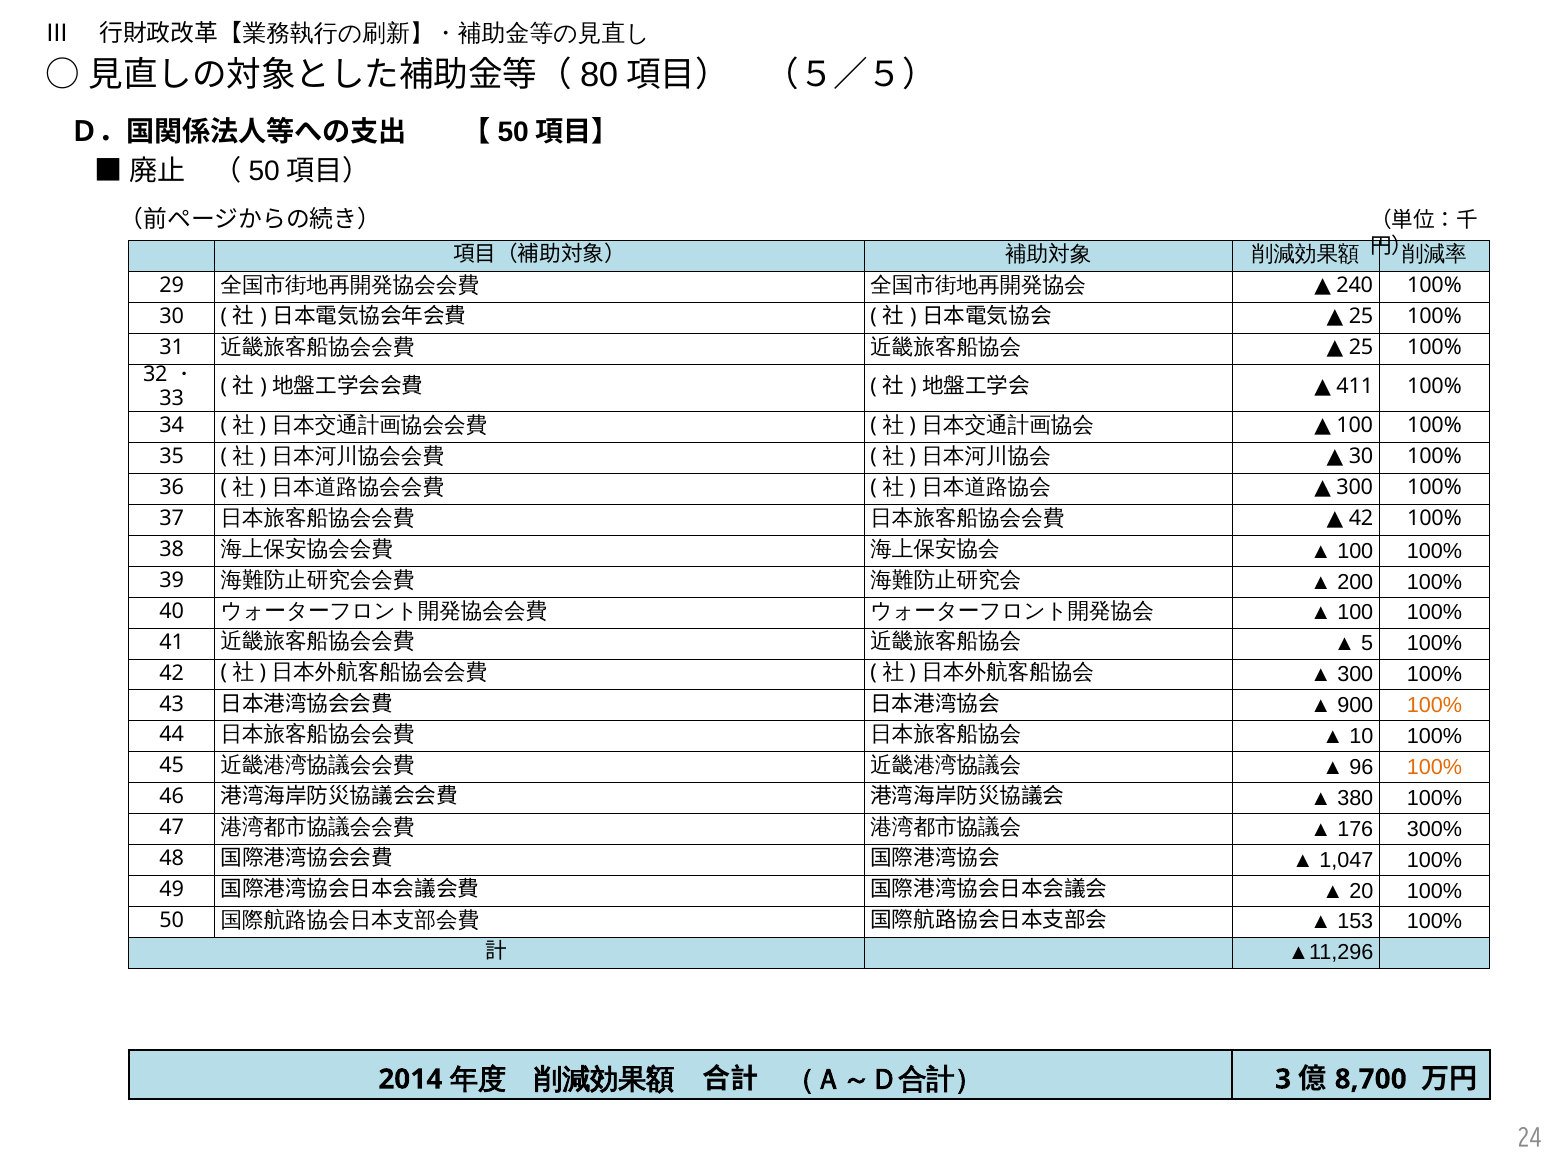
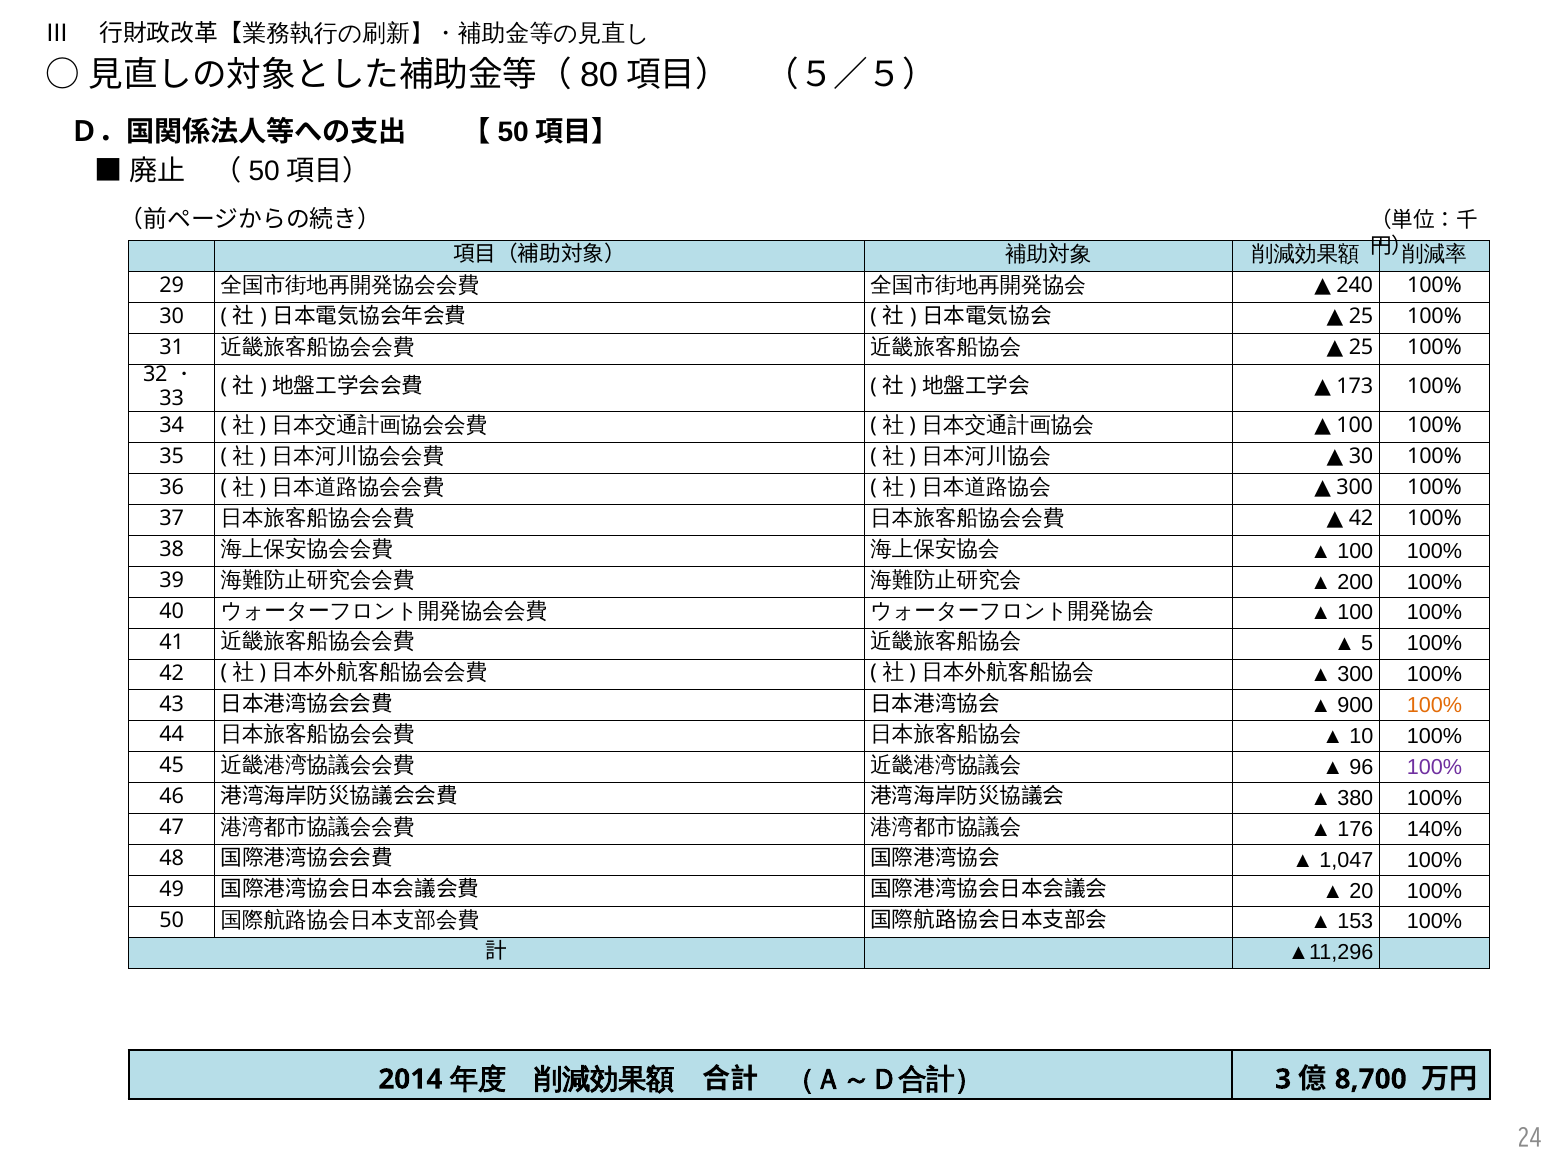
411: 411 -> 173 (1355, 386)
100% colour: orange -> purple (1435, 767)
300%: 300% -> 140% (1435, 829)
